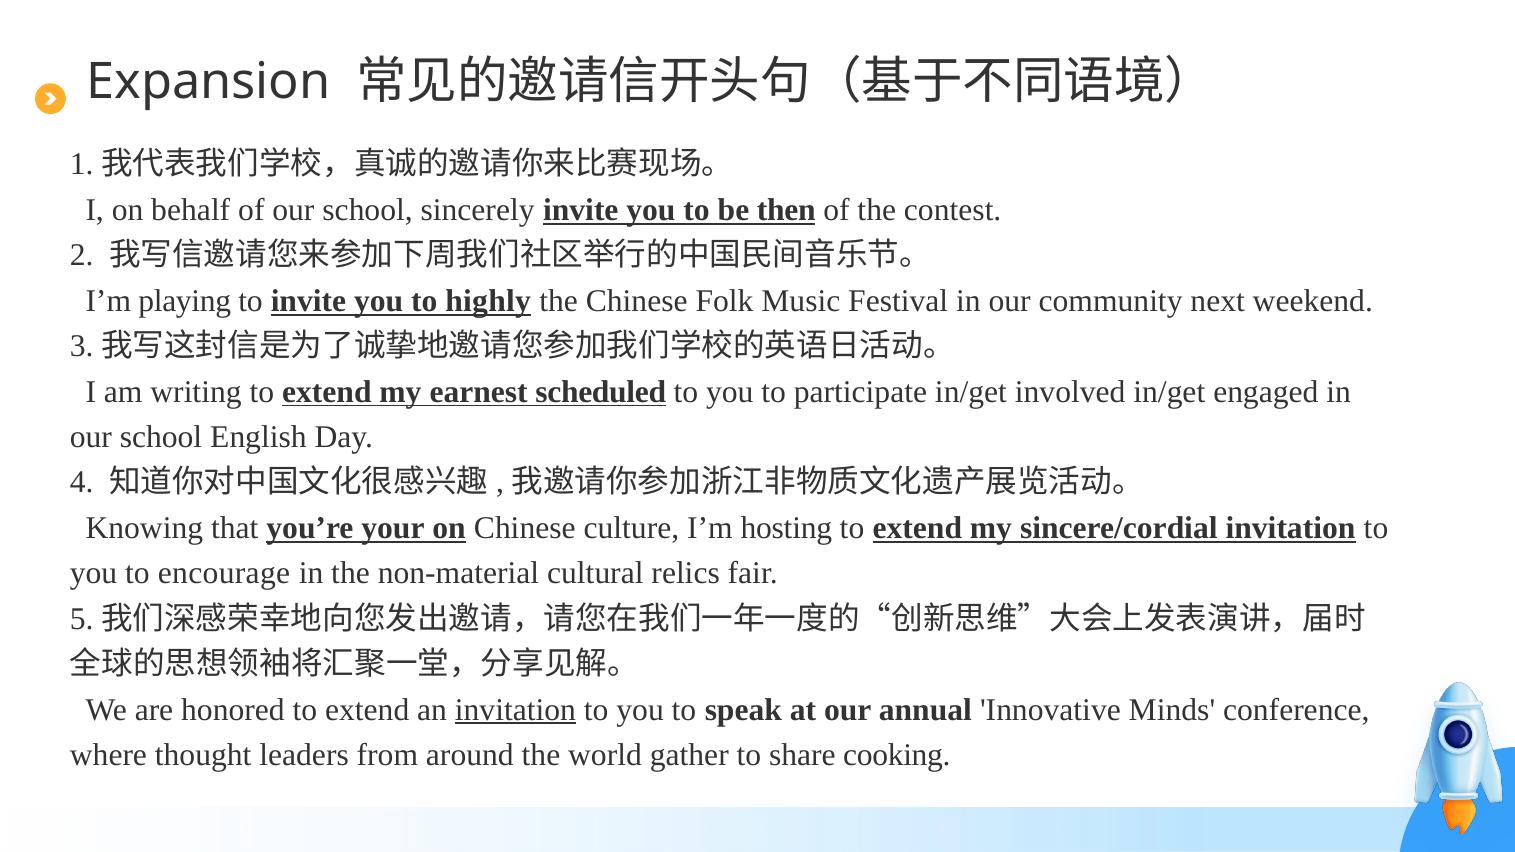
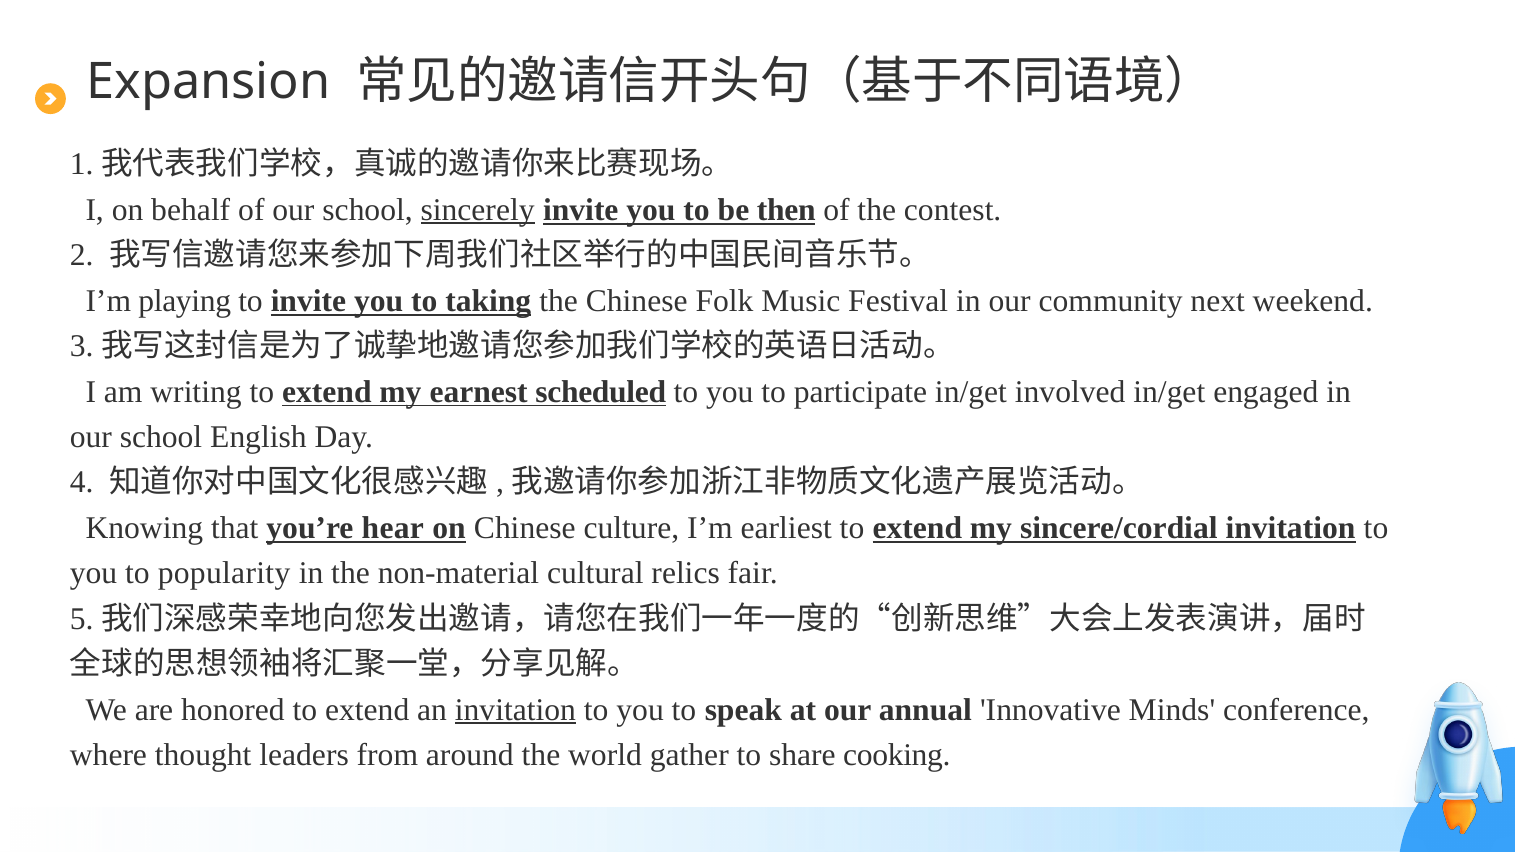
sincerely underline: none -> present (478, 210)
highly: highly -> taking (488, 301)
your: your -> hear (393, 528)
hosting: hosting -> earliest (786, 528)
encourage: encourage -> popularity (224, 573)
